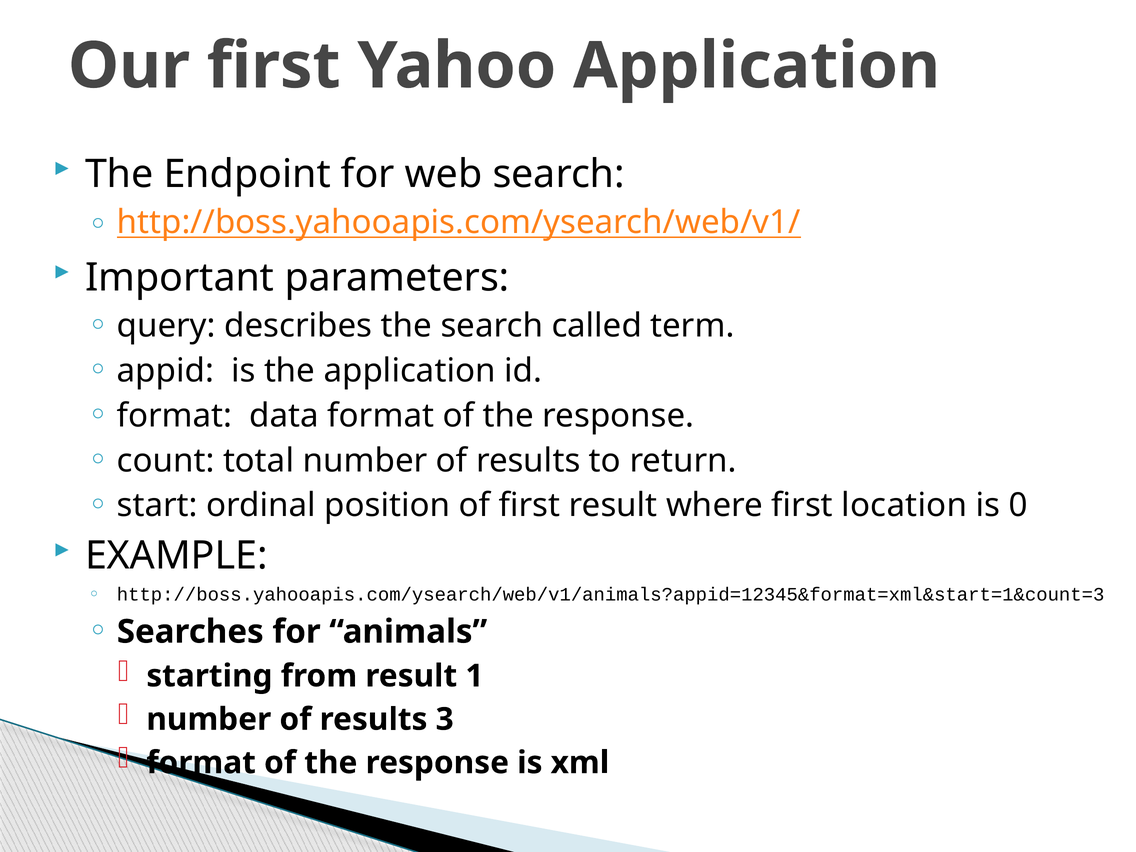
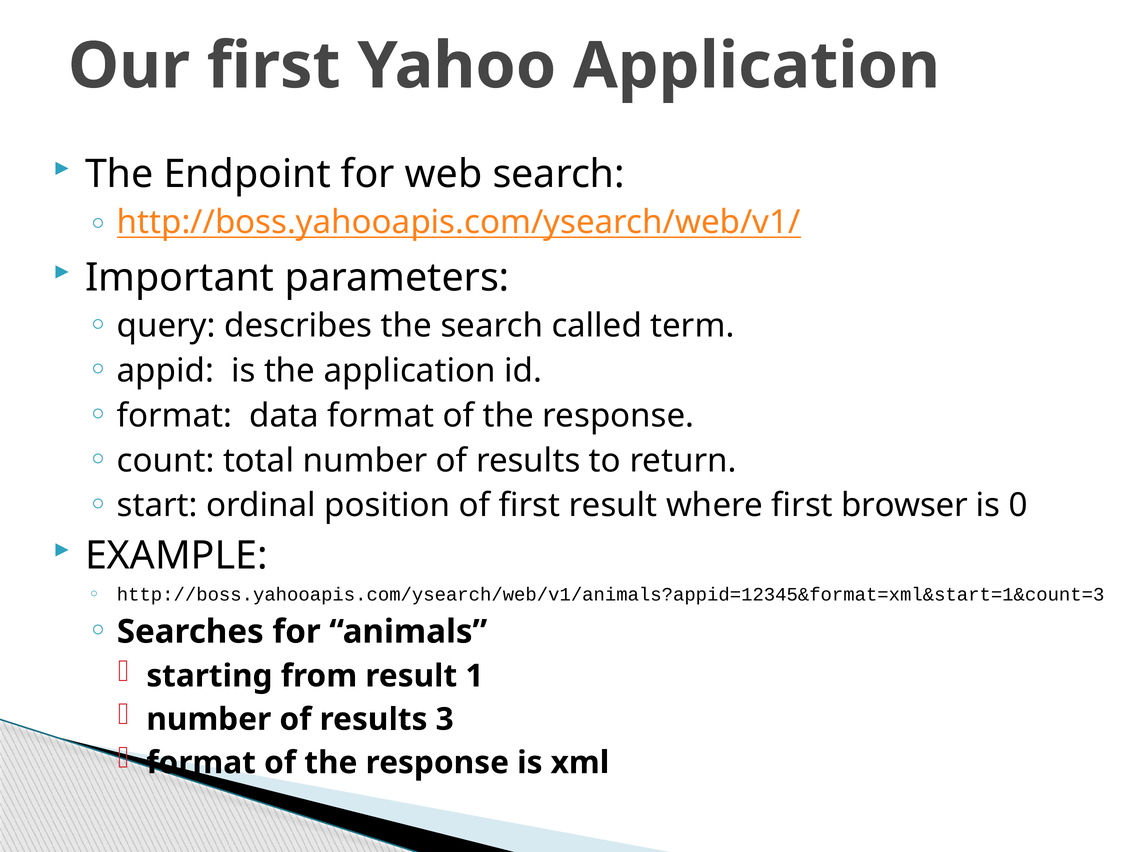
location: location -> browser (905, 505)
